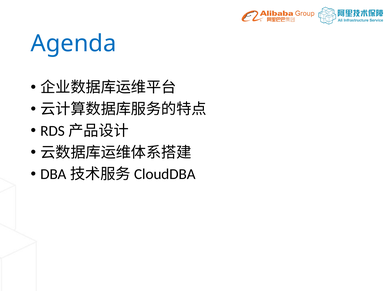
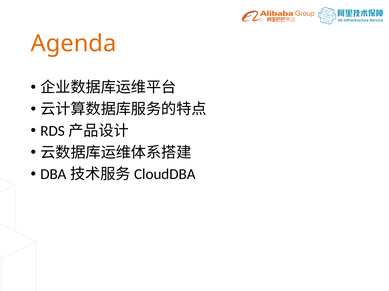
Agenda colour: blue -> orange (74, 44)
